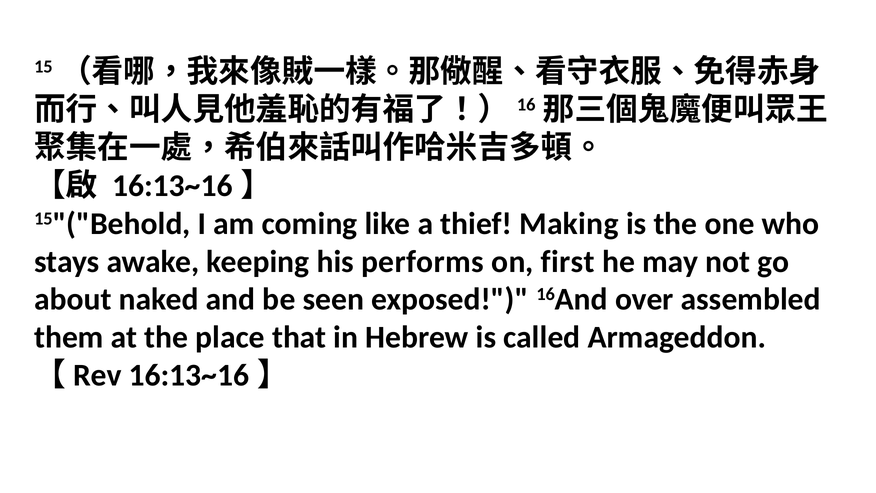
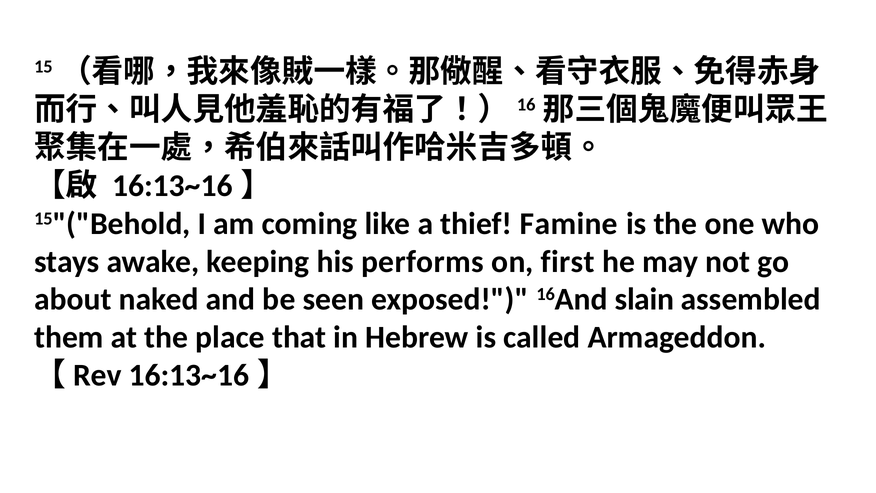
Making: Making -> Famine (569, 224)
over: over -> slain (644, 299)
